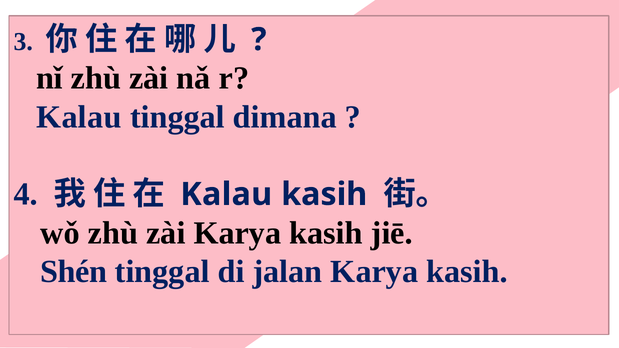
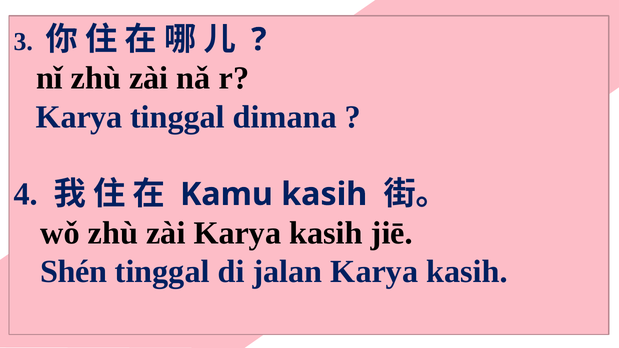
Kalau: Kalau -> Karya (79, 117)
Kalau: Kalau -> Kamu (226, 194)
